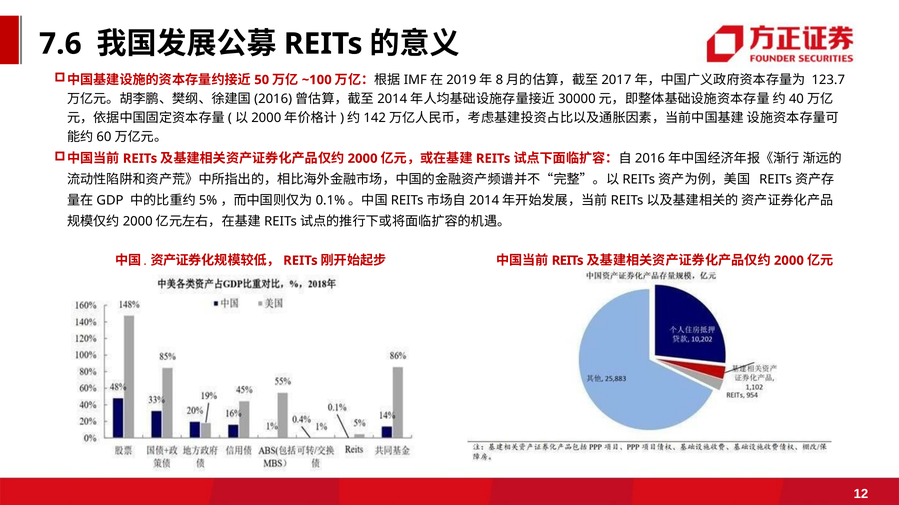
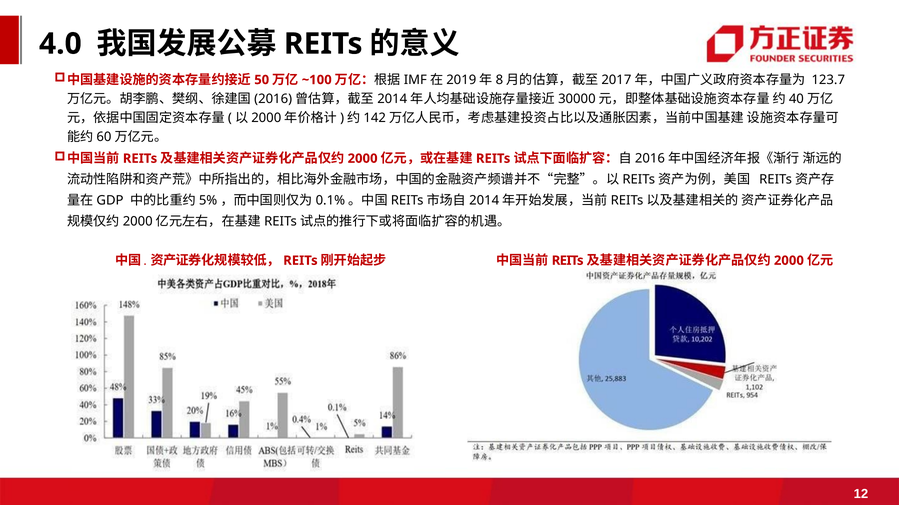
7.6: 7.6 -> 4.0 (60, 44)
